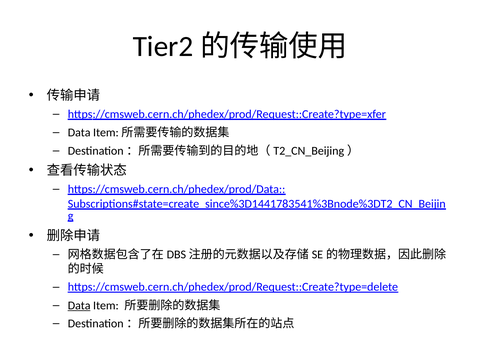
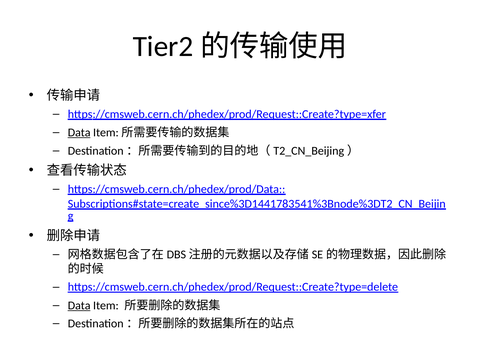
Data underline: none -> present (79, 133)
